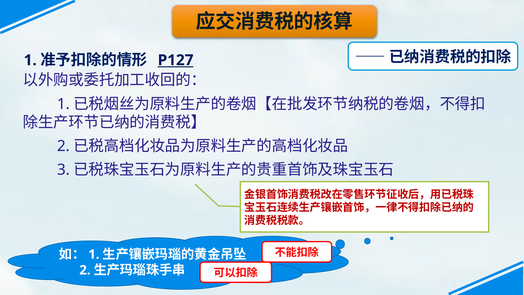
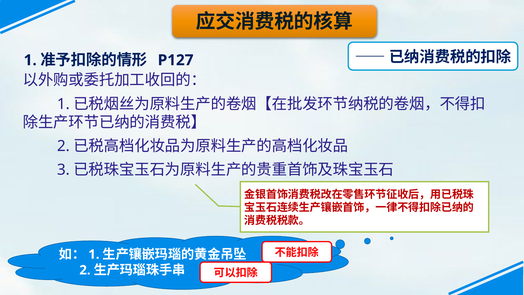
P127 underline: present -> none (176, 60)
